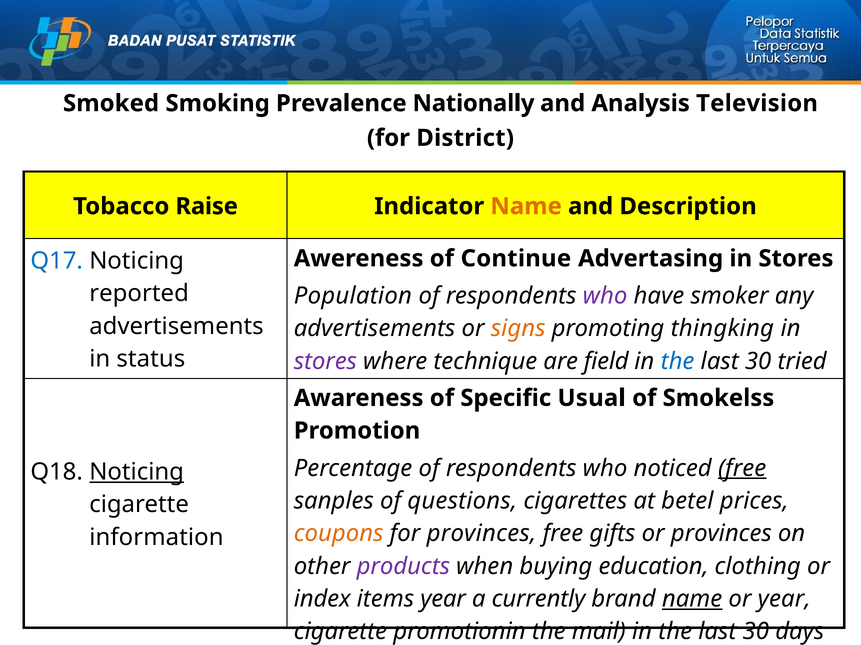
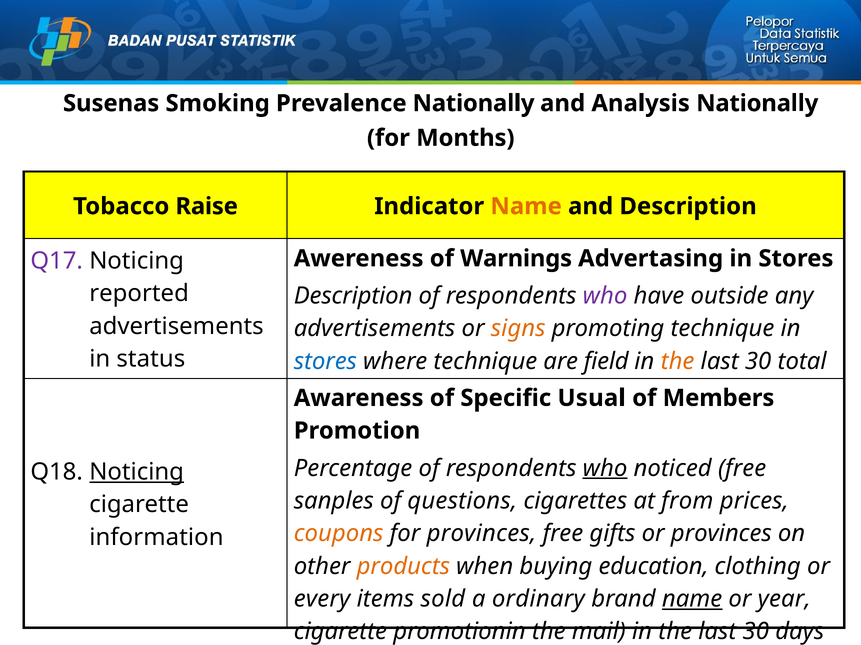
Smoked: Smoked -> Susenas (111, 103)
Analysis Television: Television -> Nationally (757, 103)
District: District -> Months (465, 138)
Q17 colour: blue -> purple (57, 261)
Continue: Continue -> Warnings (516, 259)
Population: Population -> Description (353, 296)
smoker: smoker -> outside (730, 296)
promoting thingking: thingking -> technique (722, 329)
stores colour: purple -> blue (325, 362)
the colour: blue -> orange (678, 362)
tried: tried -> total (802, 362)
Smokelss: Smokelss -> Members (718, 398)
who underline: none -> present (605, 469)
free underline: present -> none (742, 469)
betel: betel -> from (687, 501)
products colour: purple -> orange (403, 567)
index: index -> every (322, 600)
items year: year -> sold (443, 600)
currently: currently -> ordinary (538, 600)
